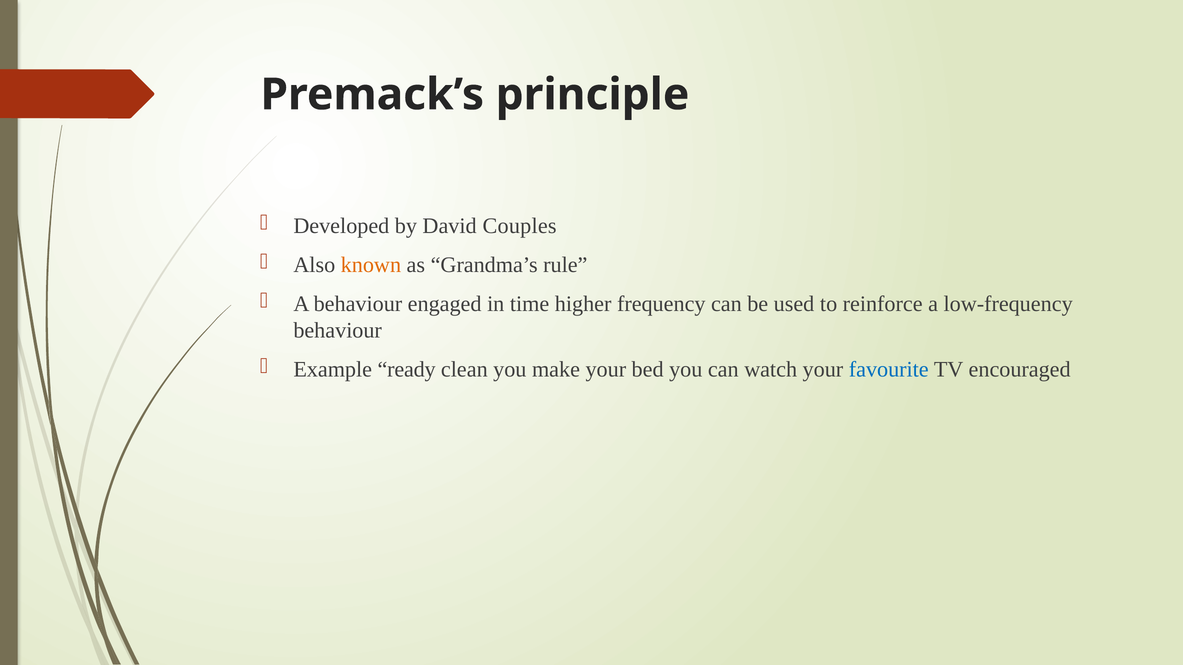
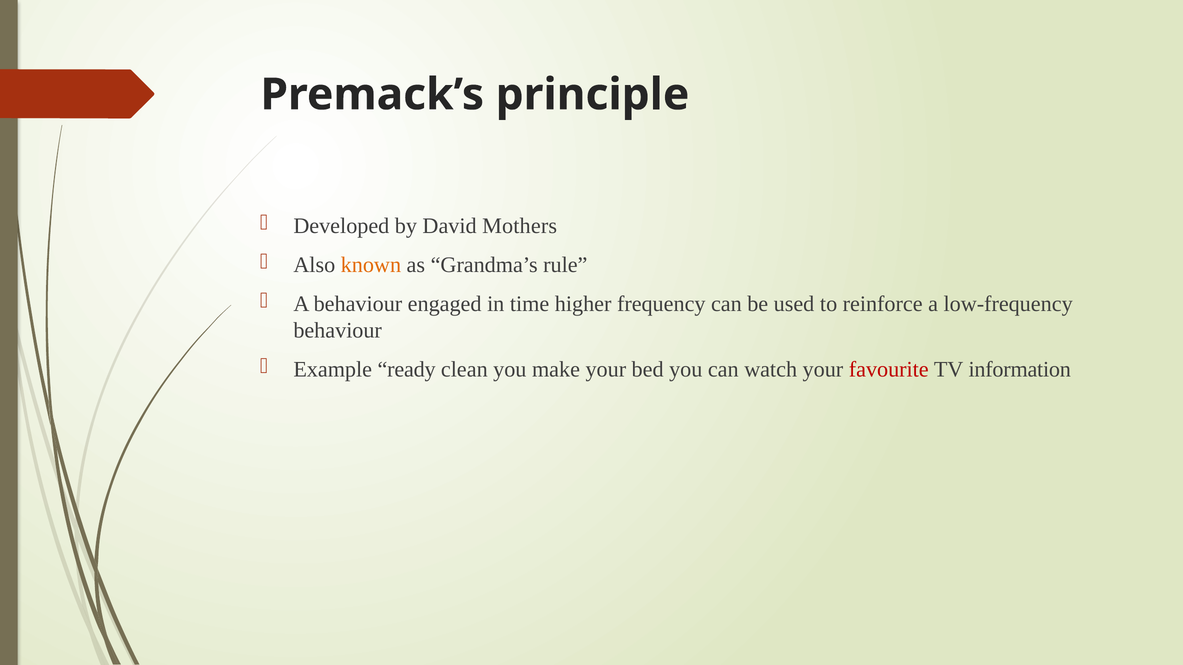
Couples: Couples -> Mothers (520, 226)
favourite colour: blue -> red (889, 370)
encouraged: encouraged -> information (1020, 370)
